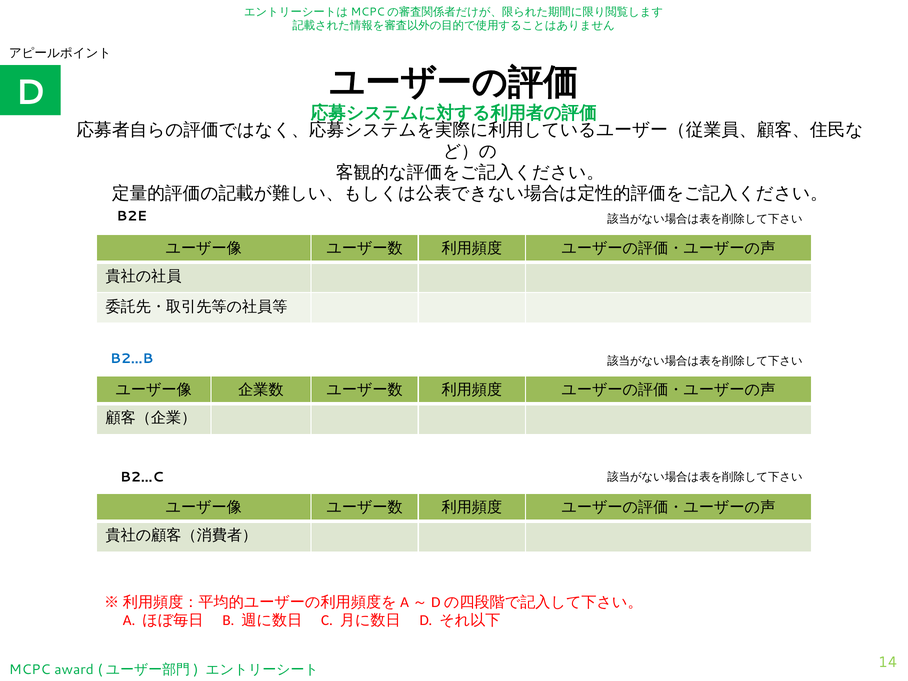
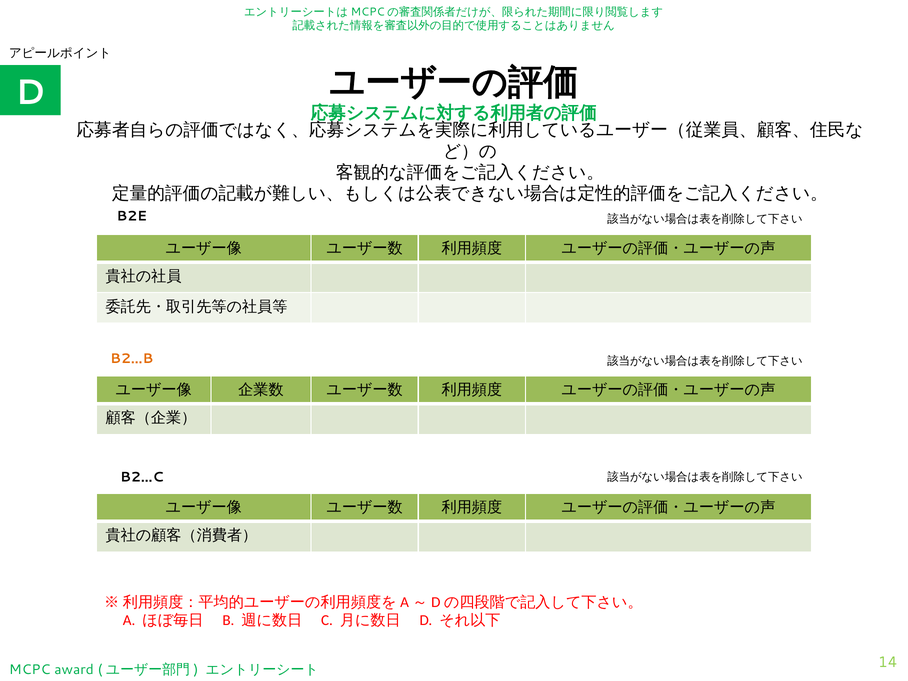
B2…B colour: blue -> orange (132, 359)
